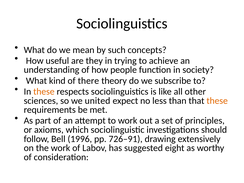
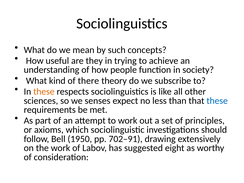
united: united -> senses (98, 101)
these colour: orange -> blue (217, 101)
1996: 1996 -> 1950 (80, 139)
726–91: 726–91 -> 702–91 (126, 139)
